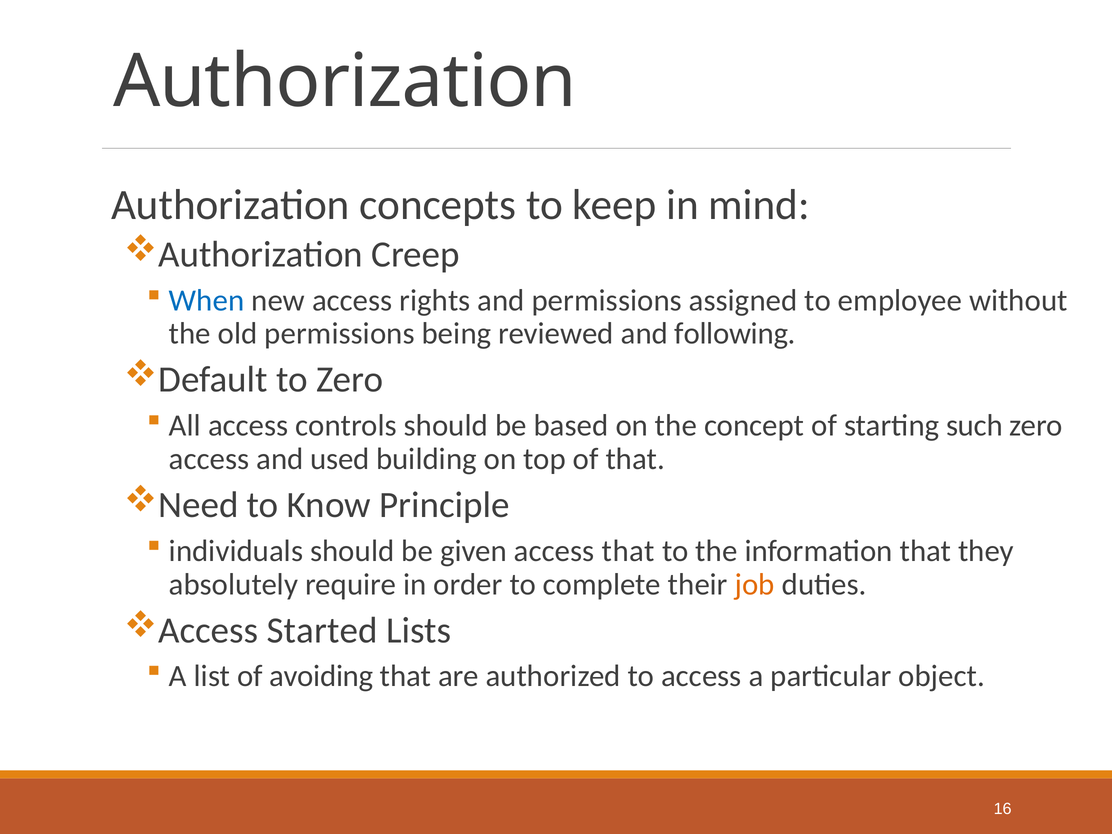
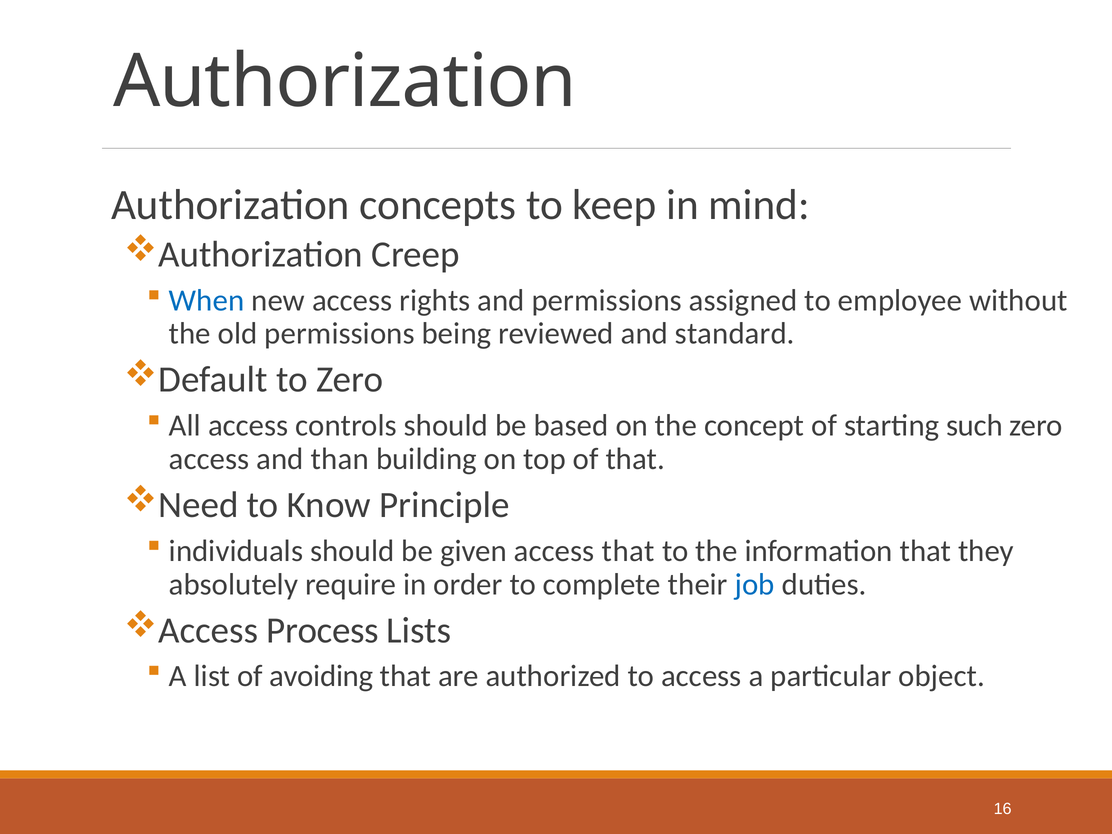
following: following -> standard (735, 334)
used: used -> than (340, 459)
job colour: orange -> blue (755, 584)
Started: Started -> Process (323, 630)
